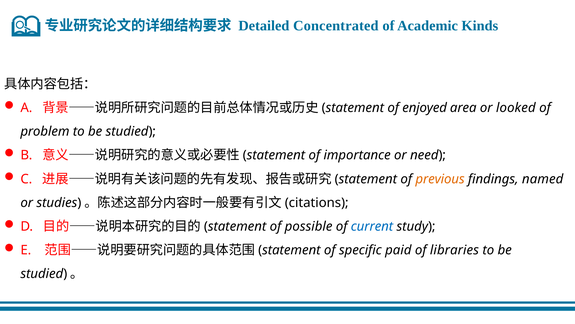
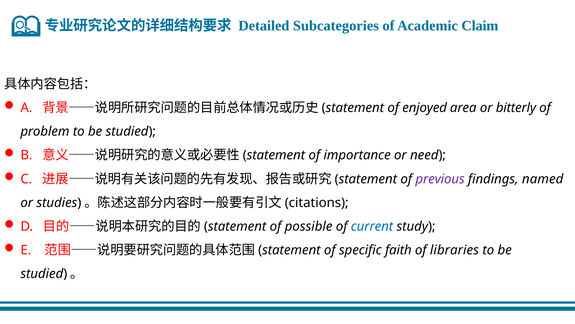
Concentrated: Concentrated -> Subcategories (336, 26)
Kinds: Kinds -> Claim (480, 26)
looked: looked -> bitterly (516, 108)
previous colour: orange -> purple (440, 179)
paid: paid -> faith (398, 250)
